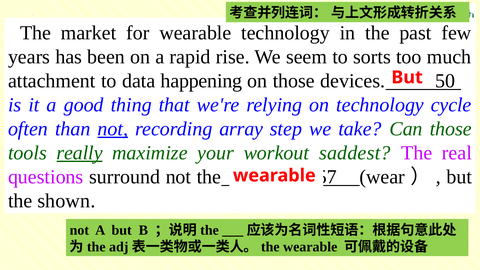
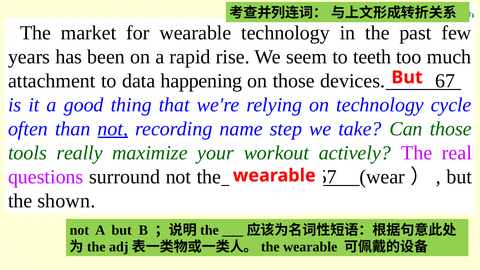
sorts: sorts -> teeth (372, 57)
50: 50 -> 67 (445, 81)
array: array -> name (241, 129)
really underline: present -> none (80, 153)
saddest: saddest -> actively (355, 153)
